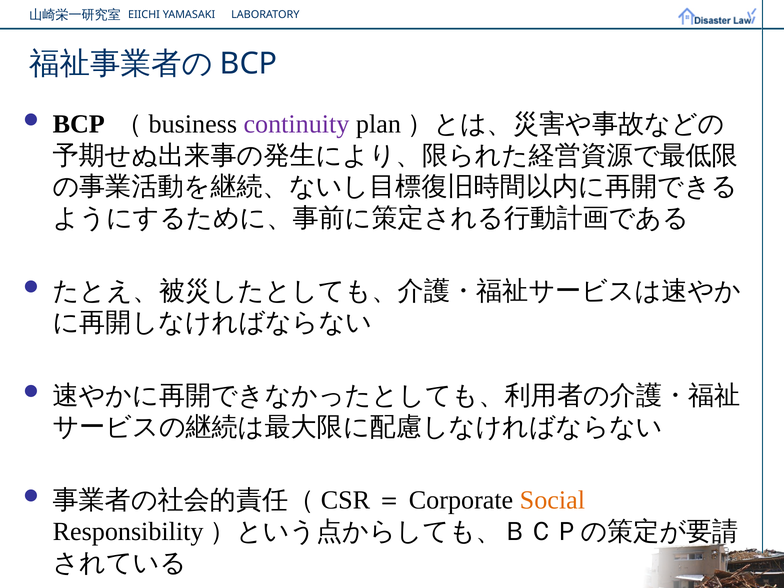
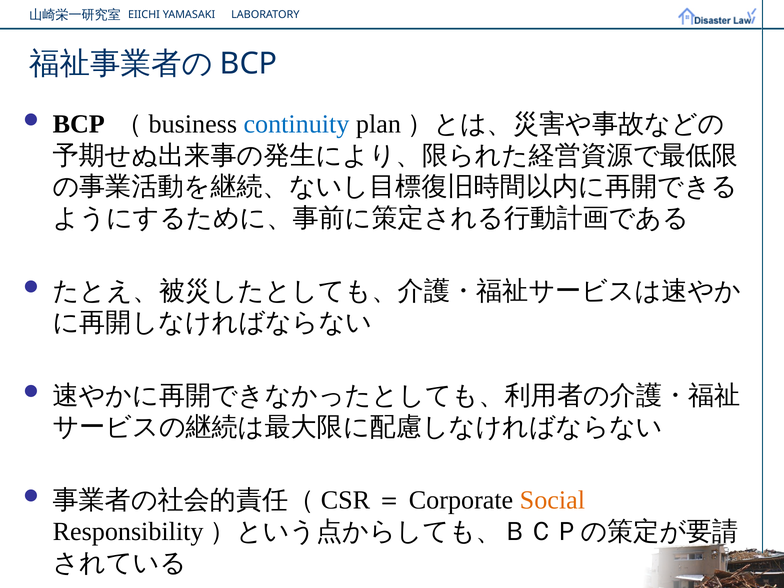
continuity colour: purple -> blue (296, 124)
